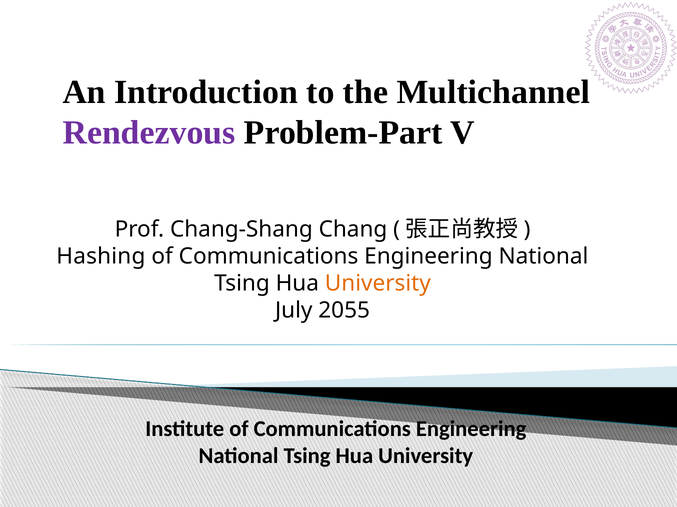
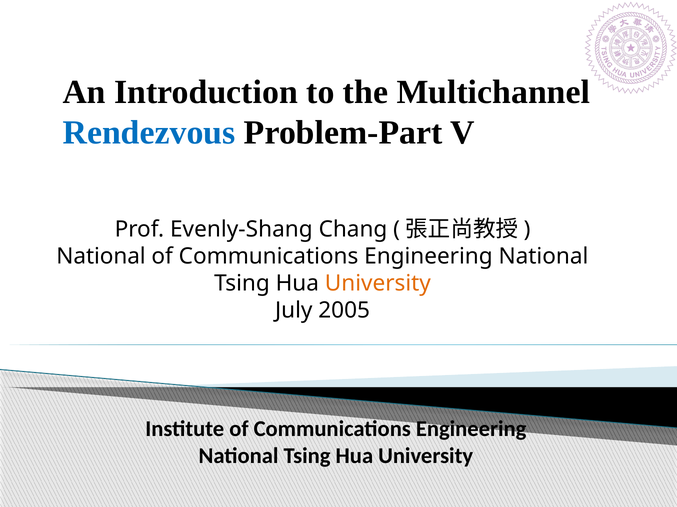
Rendezvous colour: purple -> blue (149, 133)
Chang-Shang: Chang-Shang -> Evenly-Shang (241, 230)
Hashing: Hashing -> National (101, 257)
2055: 2055 -> 2005 (344, 311)
